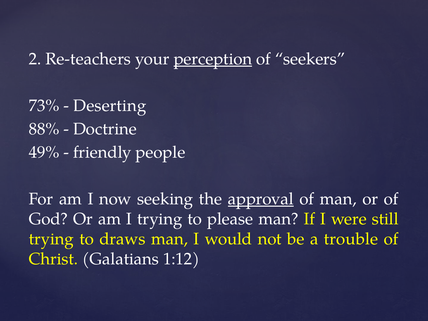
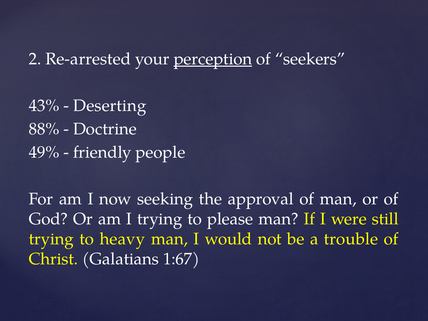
Re-teachers: Re-teachers -> Re-arrested (88, 59)
73%: 73% -> 43% (44, 106)
approval underline: present -> none (261, 199)
draws: draws -> heavy (122, 239)
1:12: 1:12 -> 1:67 (181, 259)
